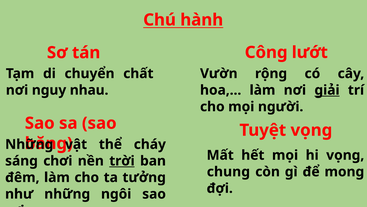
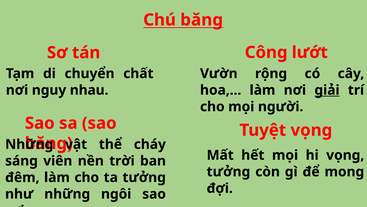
Chú hành: hành -> băng (202, 20)
chơi: chơi -> viên (58, 160)
trời underline: present -> none (122, 160)
chung: chung -> tưởng (228, 171)
